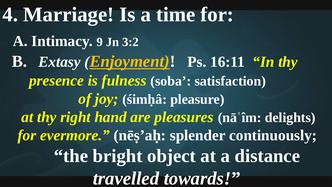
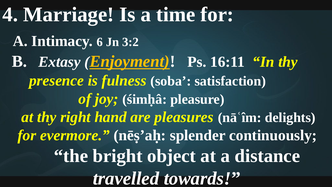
9: 9 -> 6 (100, 42)
